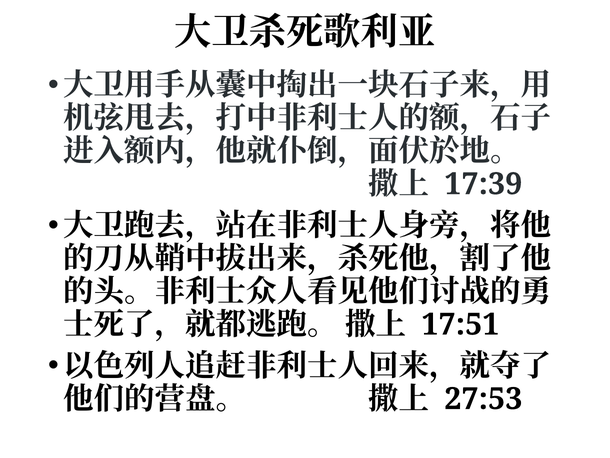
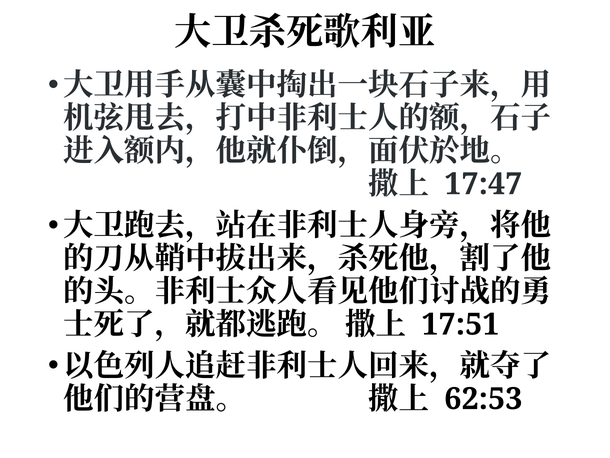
17:39: 17:39 -> 17:47 (483, 184)
27:53: 27:53 -> 62:53 (483, 399)
